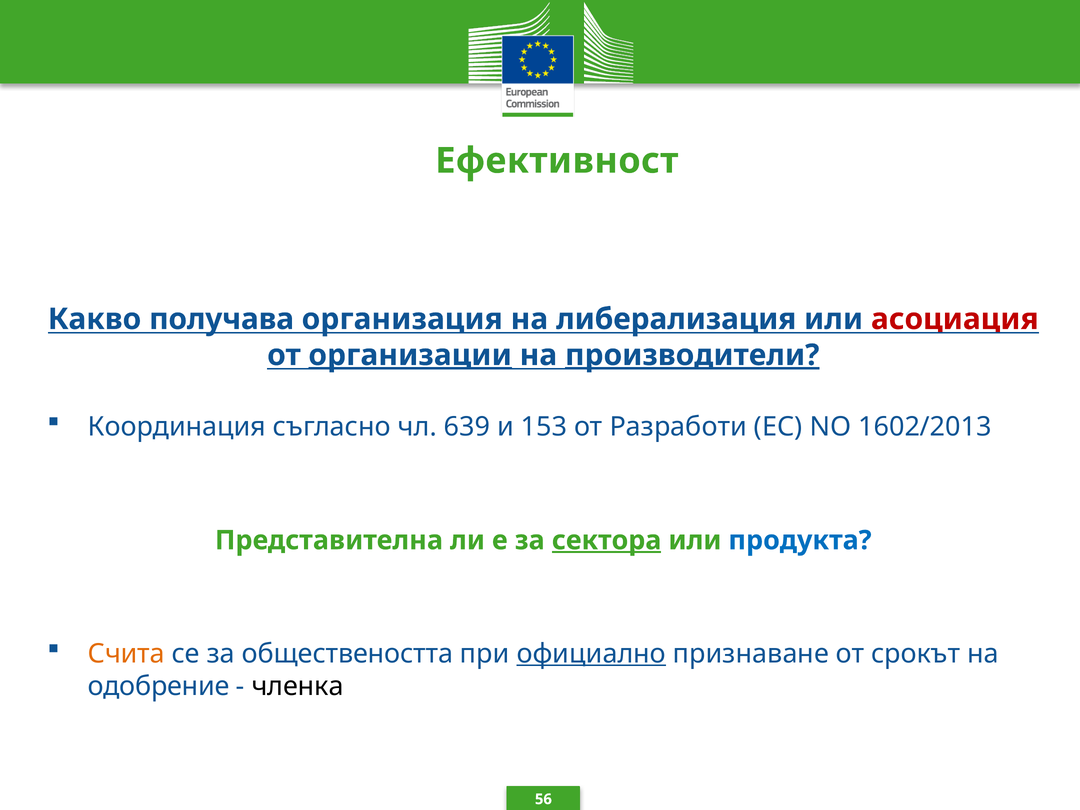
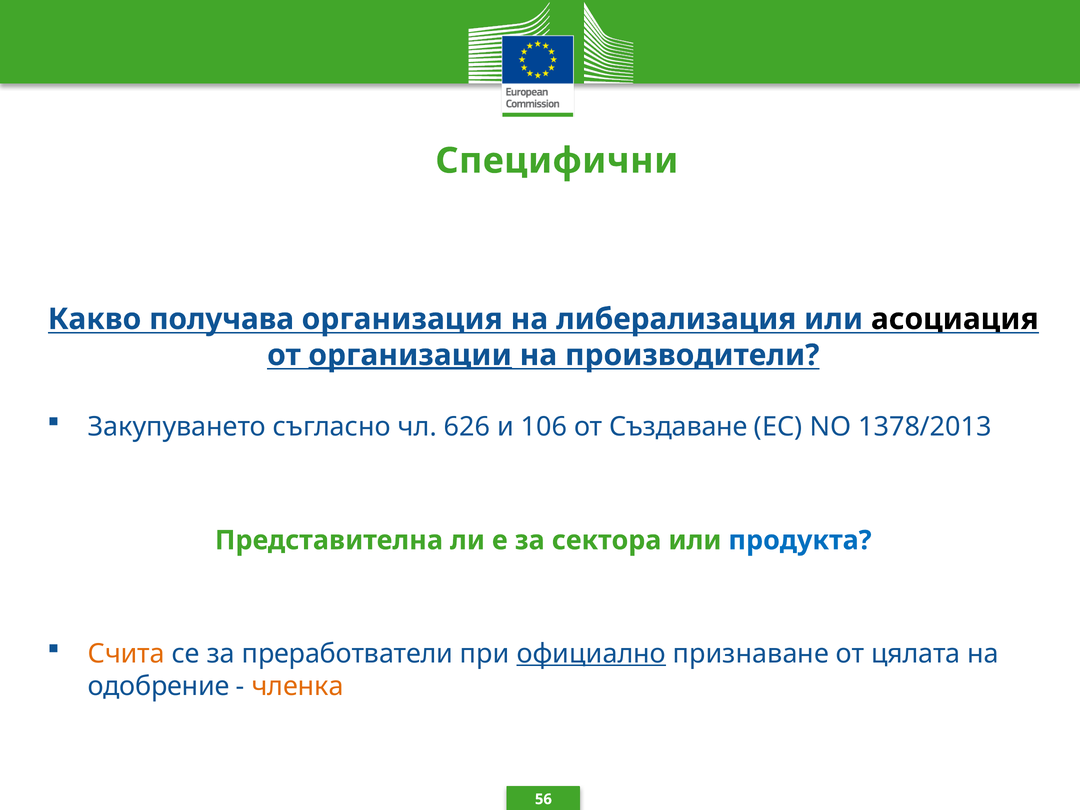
Ефективност: Ефективност -> Специфични (557, 161)
асоциация colour: red -> black (955, 319)
производители underline: present -> none (692, 355)
Координация: Координация -> Закупуването (177, 427)
639: 639 -> 626 (467, 427)
153: 153 -> 106 (544, 427)
Разработи: Разработи -> Създаване (678, 427)
1602/2013: 1602/2013 -> 1378/2013 (925, 427)
сектора underline: present -> none (607, 540)
обществеността: обществеността -> преработватели (348, 654)
срокът: срокът -> цялата (916, 654)
членка colour: black -> orange (298, 686)
